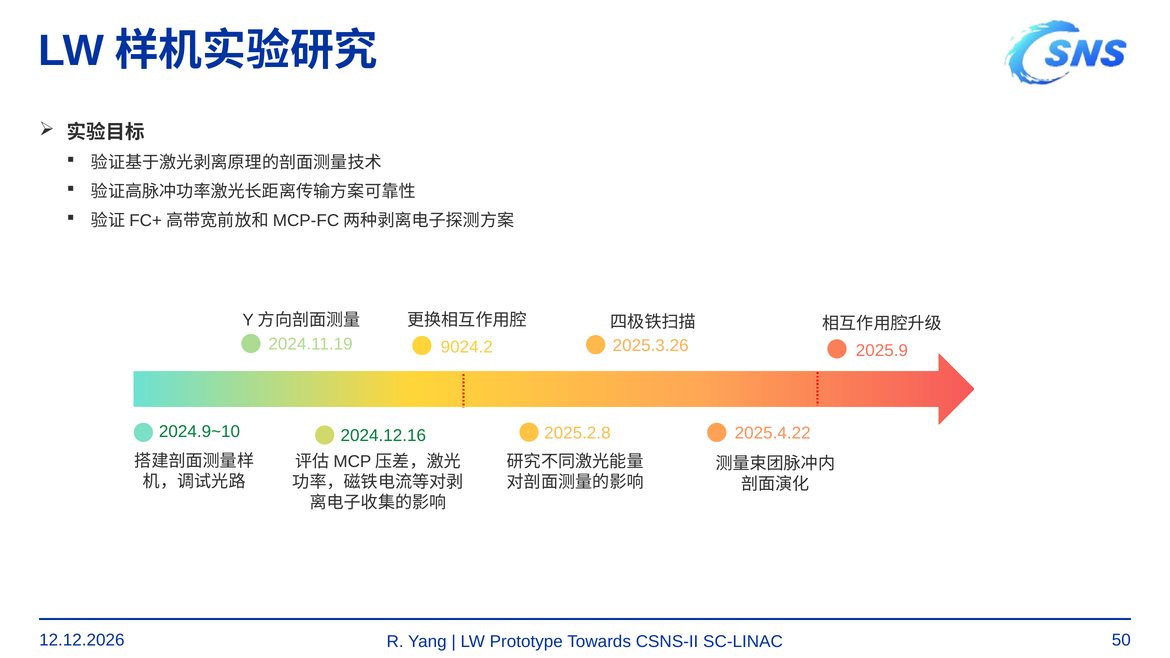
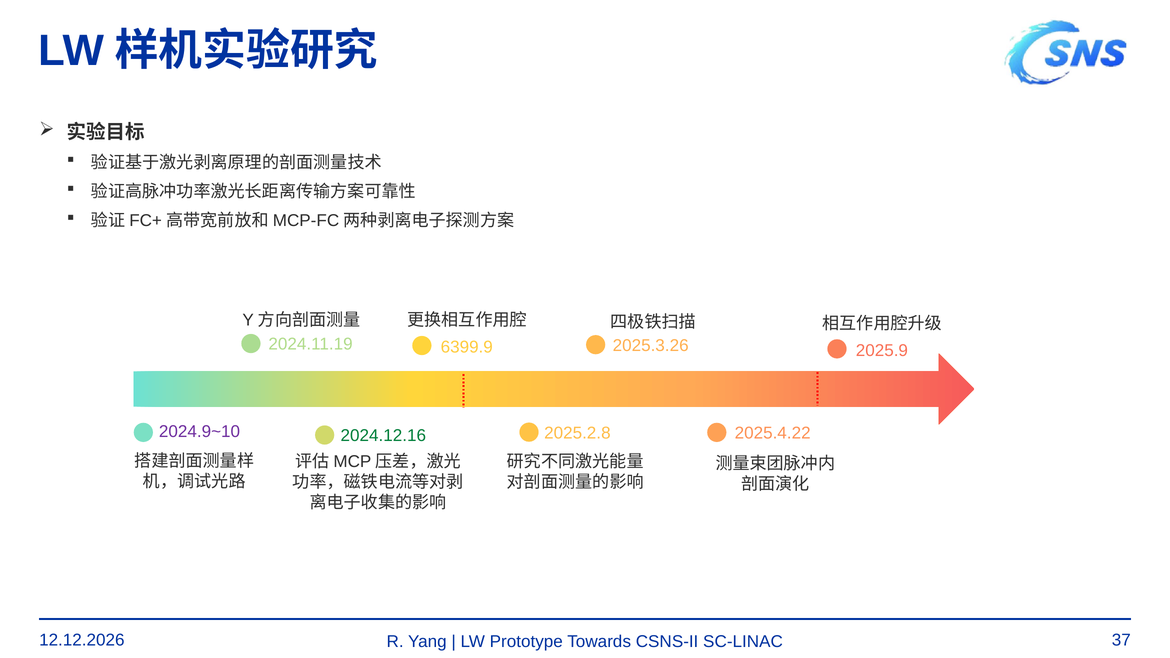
9024.2: 9024.2 -> 6399.9 (467, 347)
2024.9~10 colour: green -> purple (199, 432)
50: 50 -> 37 (1121, 640)
